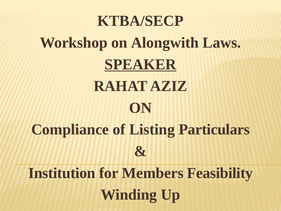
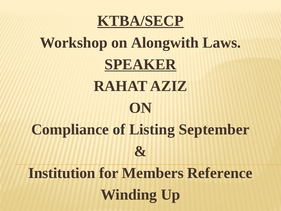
KTBA/SECP underline: none -> present (140, 21)
Particulars: Particulars -> September (214, 129)
Feasibility: Feasibility -> Reference (220, 173)
